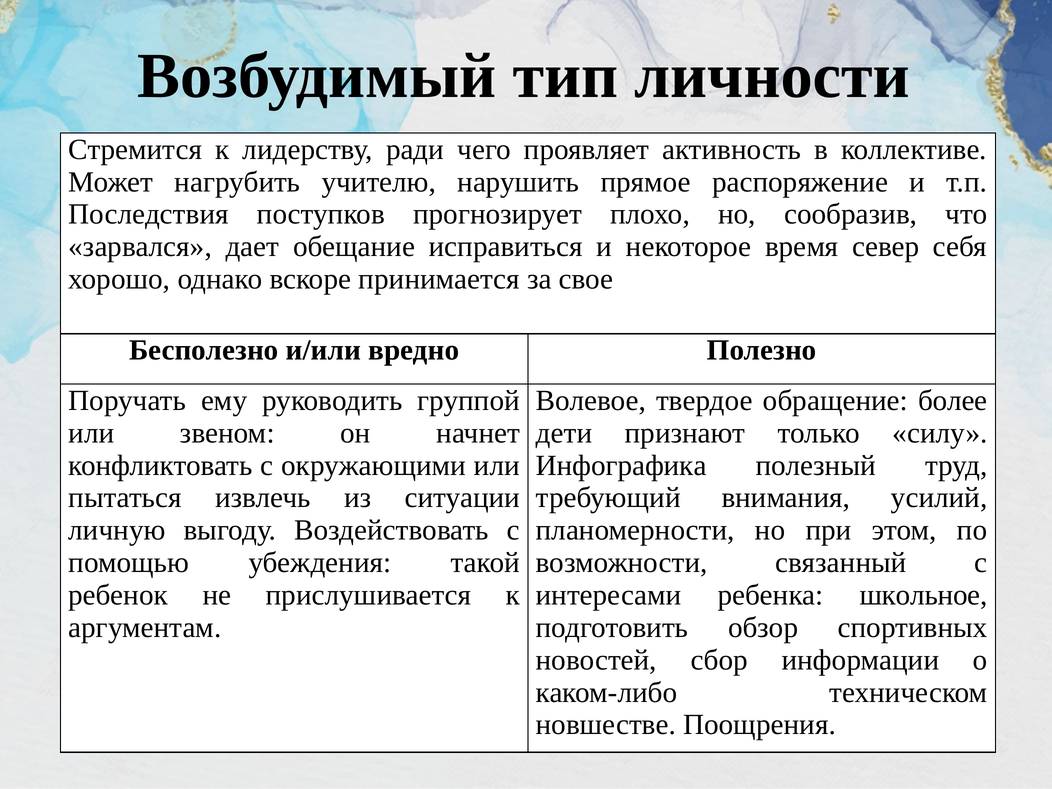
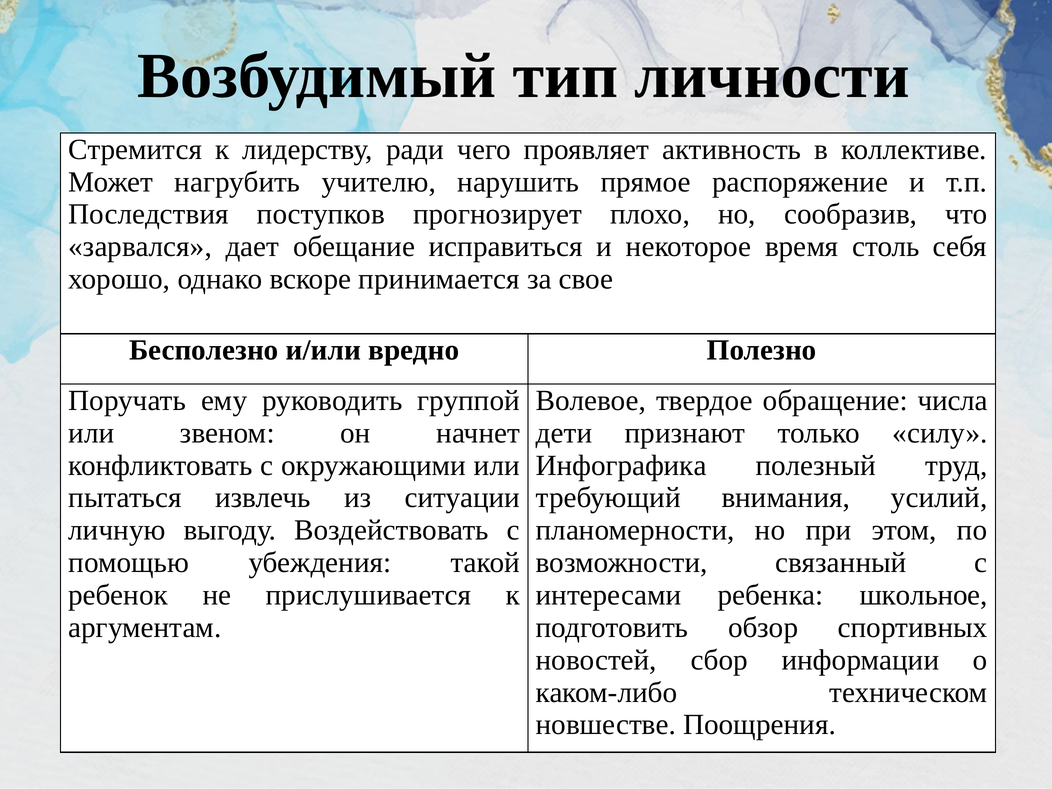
север: север -> столь (886, 247)
более: более -> числа (953, 401)
